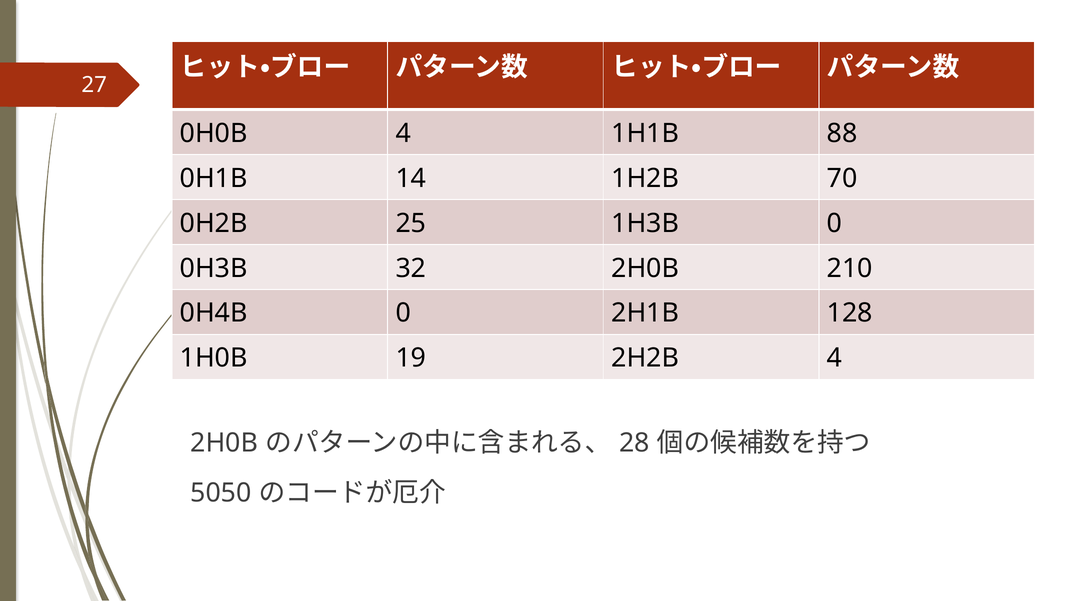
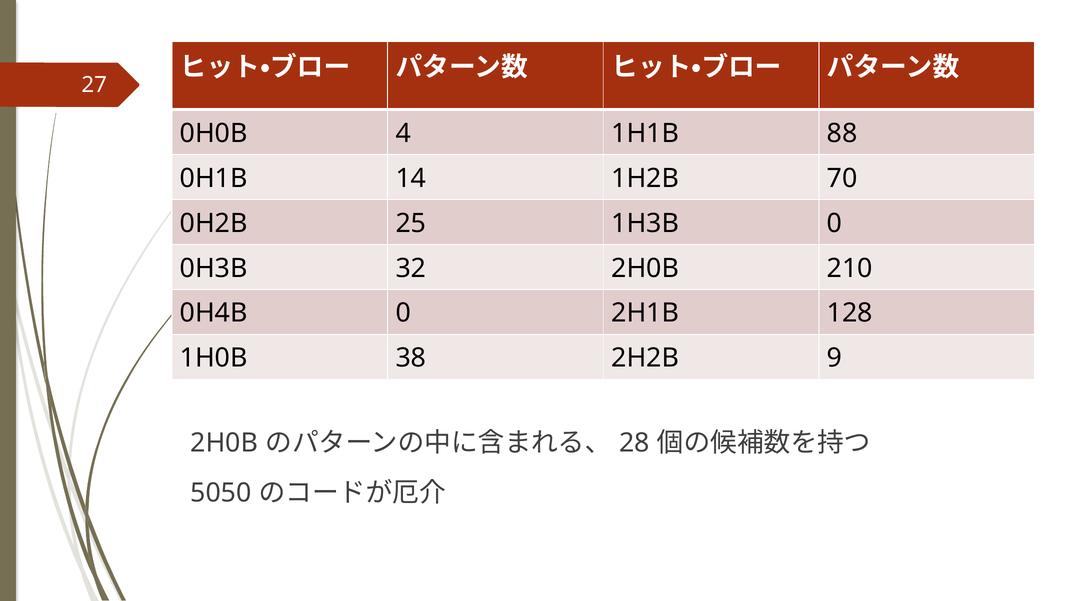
19: 19 -> 38 (411, 358)
2H2B 4: 4 -> 9 (835, 358)
